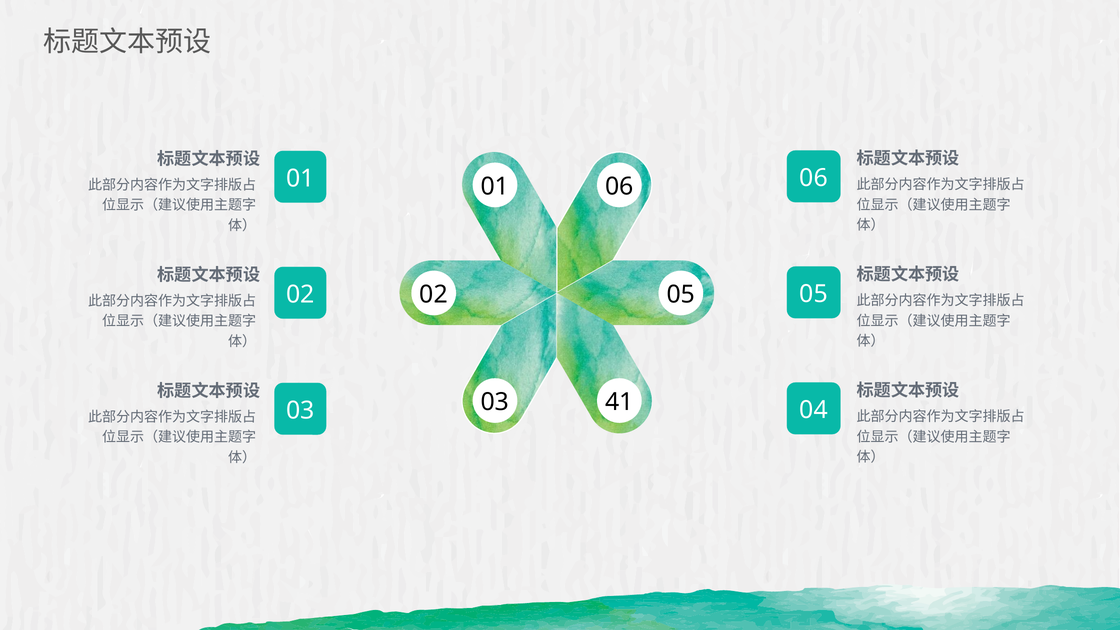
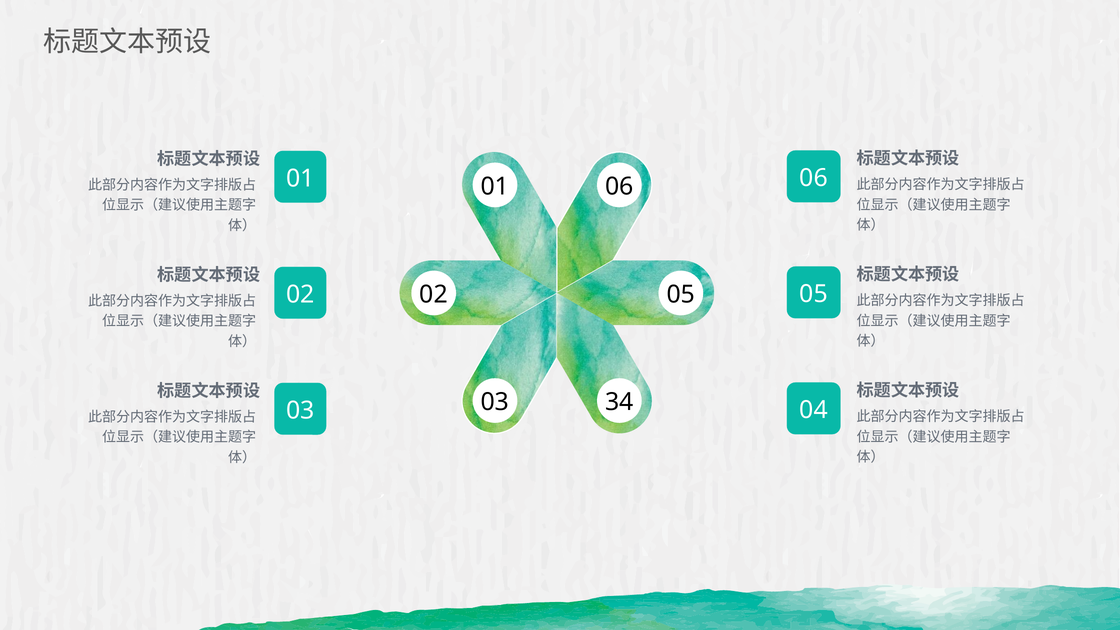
41: 41 -> 34 (619, 402)
